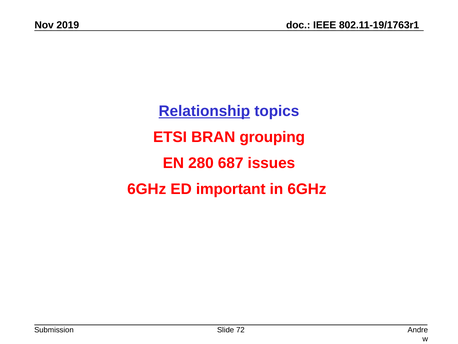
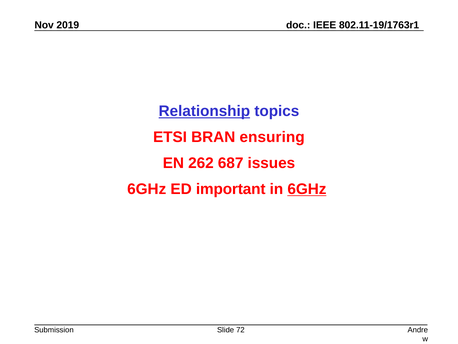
grouping: grouping -> ensuring (272, 137)
280: 280 -> 262 (201, 163)
6GHz underline: none -> present (307, 189)
